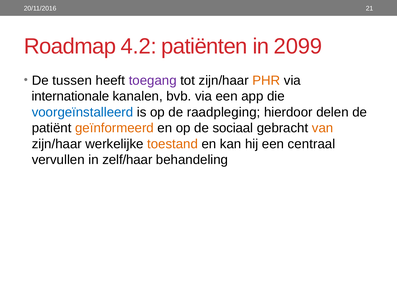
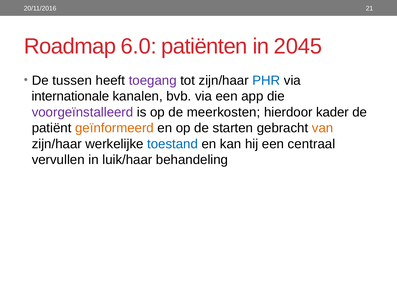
4.2: 4.2 -> 6.0 (139, 46)
2099: 2099 -> 2045 (298, 46)
PHR colour: orange -> blue (266, 80)
voorgeïnstalleerd colour: blue -> purple (83, 112)
raadpleging: raadpleging -> meerkosten (224, 112)
delen: delen -> kader (333, 112)
sociaal: sociaal -> starten (233, 128)
toestand colour: orange -> blue (173, 144)
zelf/haar: zelf/haar -> luik/haar (127, 160)
